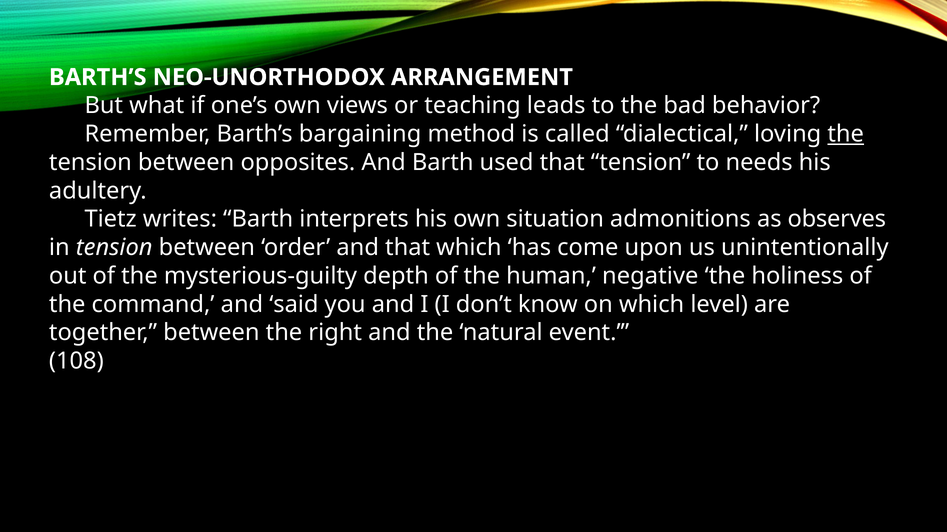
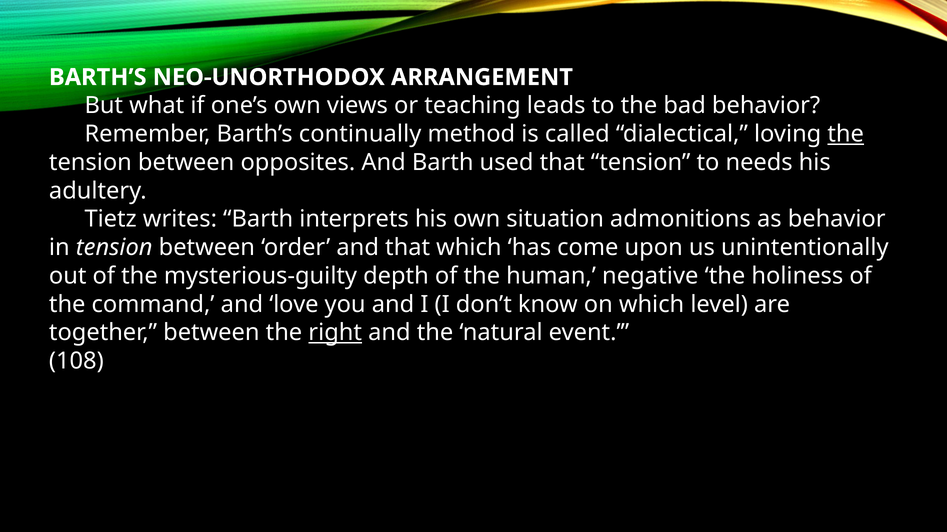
bargaining: bargaining -> continually (360, 134)
as observes: observes -> behavior (837, 219)
said: said -> love (294, 305)
right underline: none -> present (335, 333)
